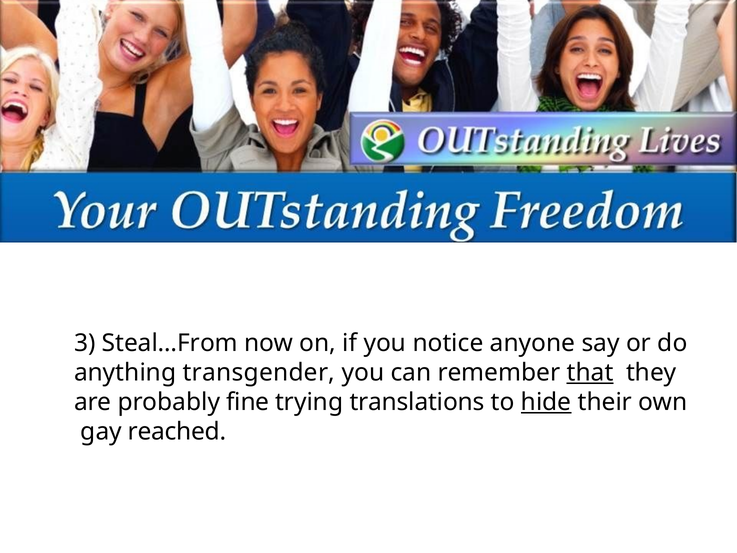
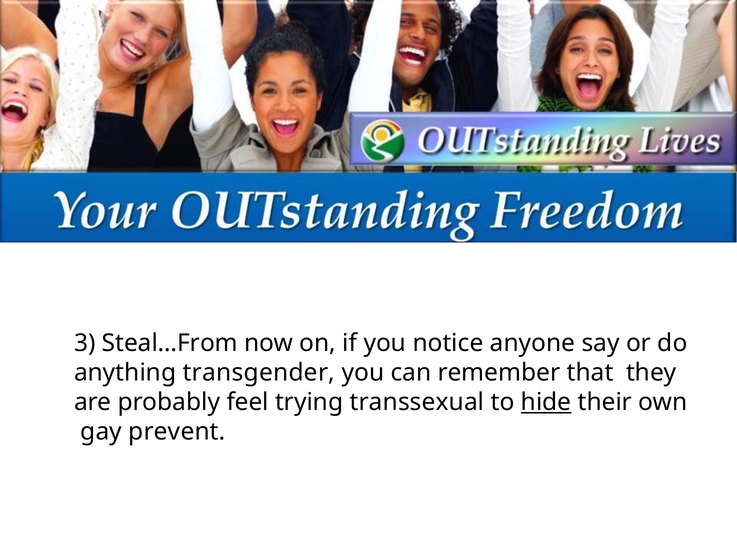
that underline: present -> none (590, 372)
fine: fine -> feel (248, 402)
translations: translations -> transsexual (417, 402)
reached: reached -> prevent (177, 431)
